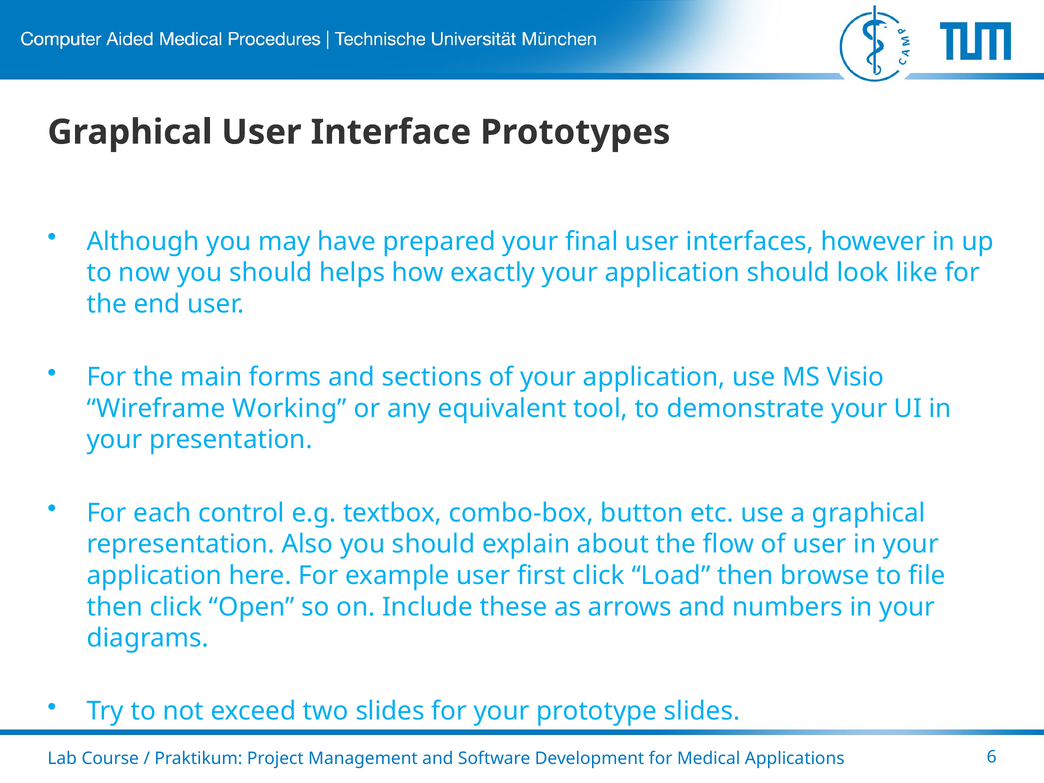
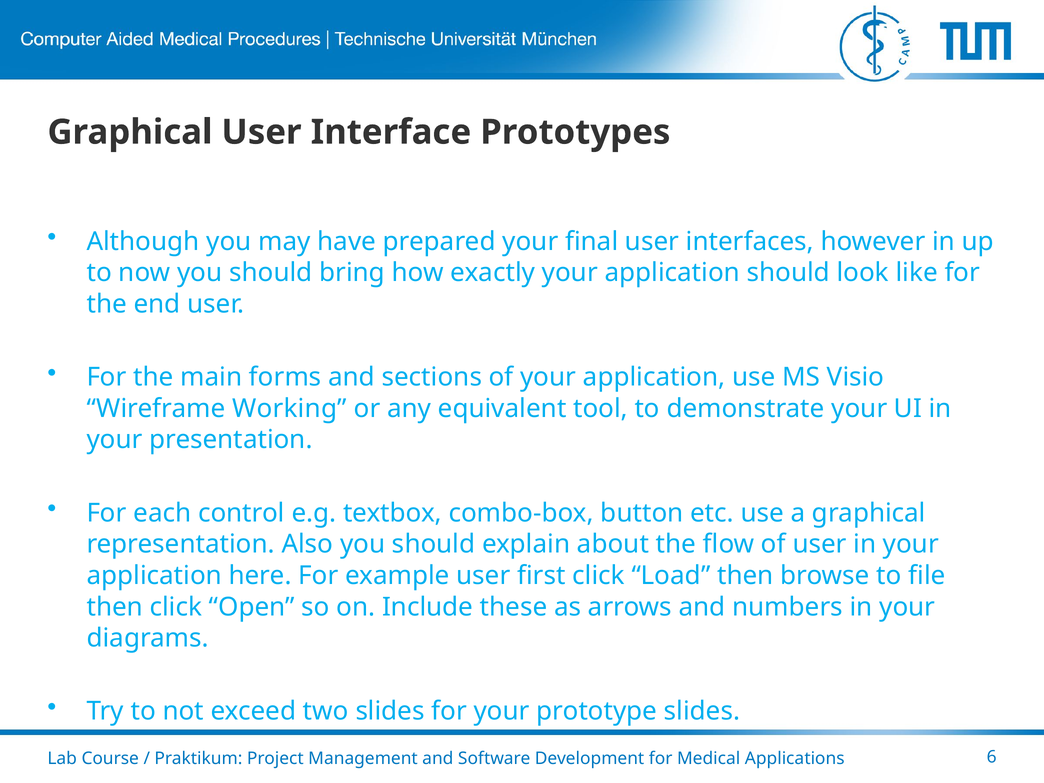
helps: helps -> bring (352, 273)
